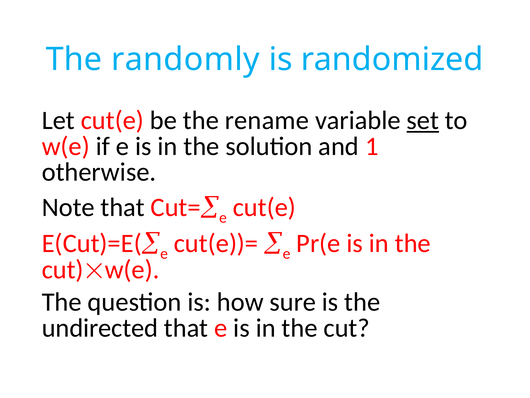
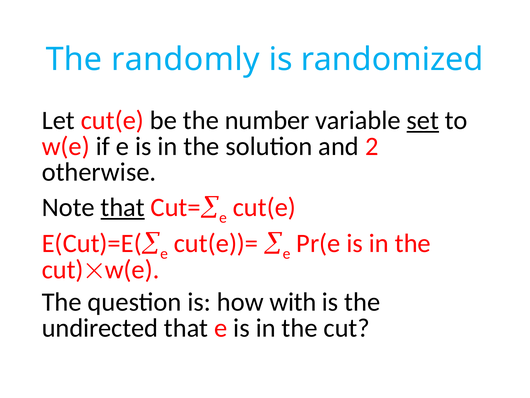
rename: rename -> number (267, 120)
1: 1 -> 2 (372, 146)
that underline: none -> present (123, 207)
sure: sure -> with (293, 302)
